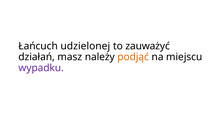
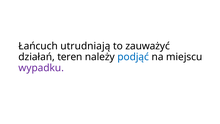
udzielonej: udzielonej -> utrudniają (85, 46)
masz: masz -> teren (70, 57)
podjąć colour: orange -> blue (133, 57)
